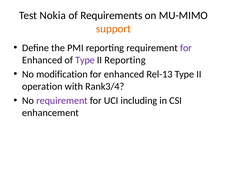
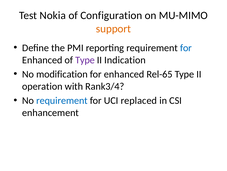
Requirements: Requirements -> Configuration (111, 15)
for colour: purple -> blue (186, 48)
II Reporting: Reporting -> Indication (125, 60)
Rel-13: Rel-13 -> Rel-65 (160, 74)
requirement colour: purple -> blue (62, 100)
including: including -> replaced (139, 100)
